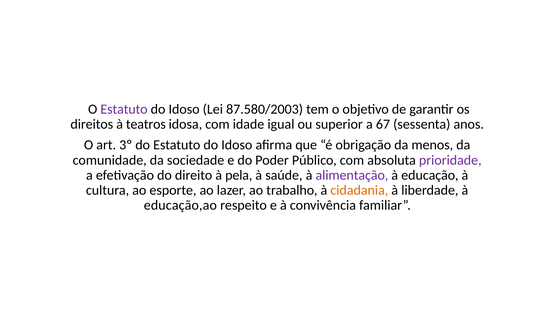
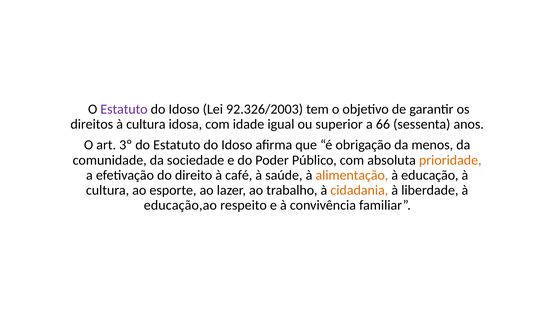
87.580/2003: 87.580/2003 -> 92.326/2003 (265, 109)
direitos à teatros: teatros -> cultura (146, 124)
67: 67 -> 66 (383, 124)
prioridade colour: purple -> orange (450, 160)
pela: pela -> café (239, 175)
alimentação colour: purple -> orange (352, 175)
